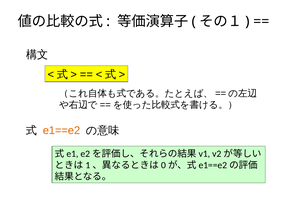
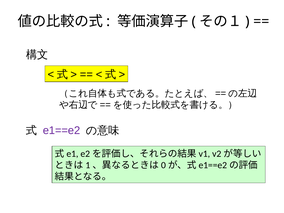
e1==e2 colour: orange -> purple (62, 130)
